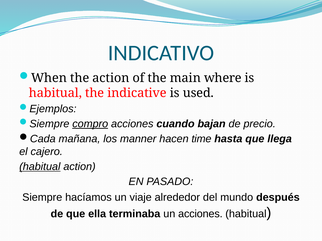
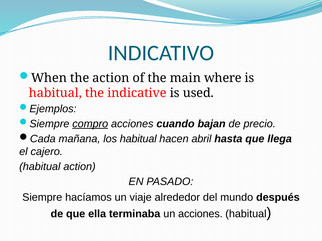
los manner: manner -> habitual (138, 139)
time: time -> abril (201, 139)
habitual underline: present -> none (40, 167)
